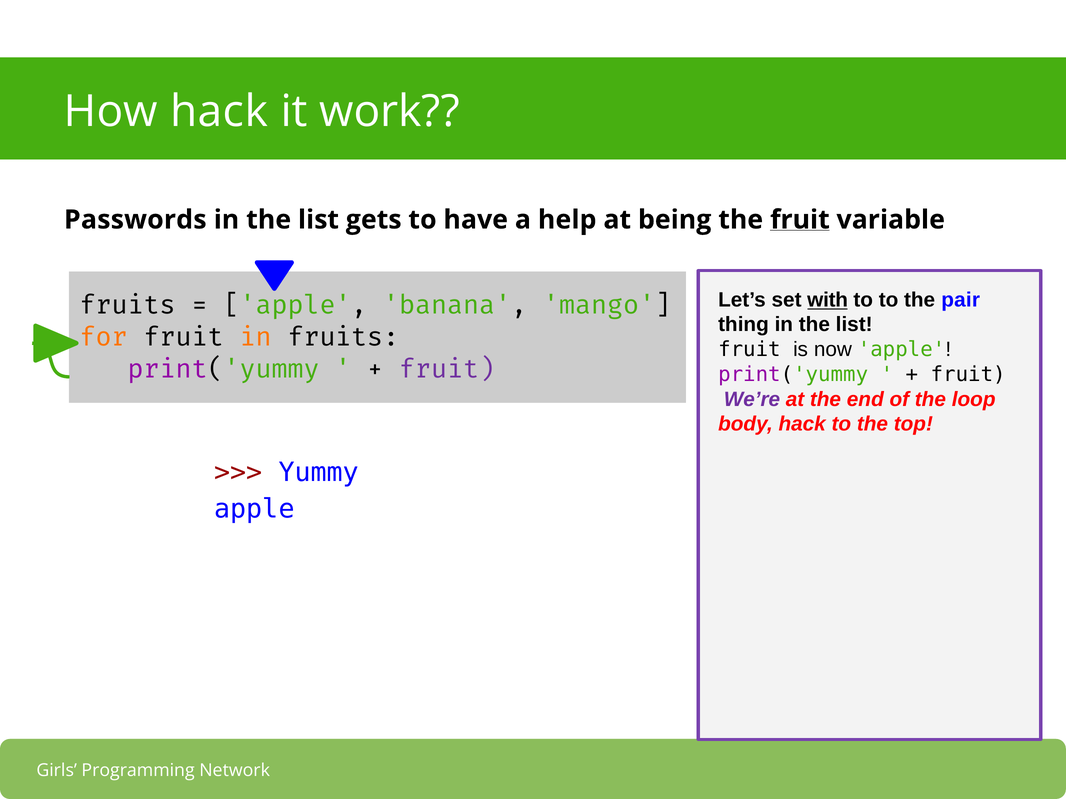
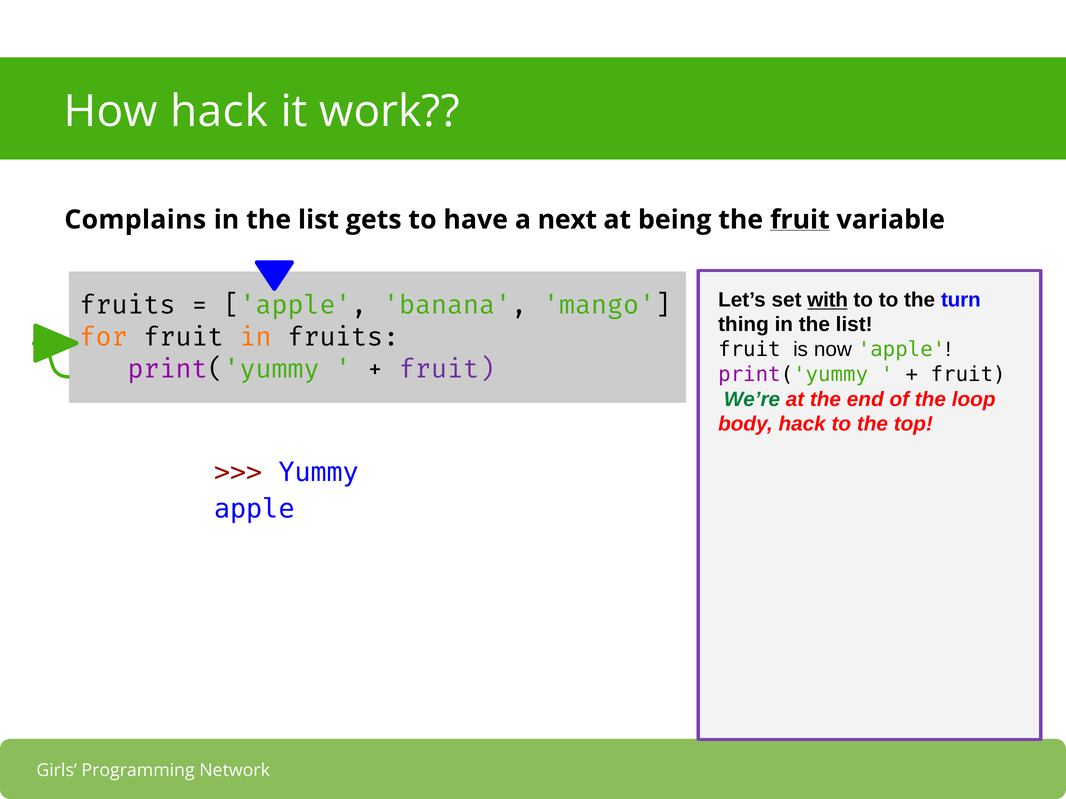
Passwords: Passwords -> Complains (135, 220)
help: help -> next (567, 220)
pair: pair -> turn (961, 300)
We’re colour: purple -> green (752, 399)
